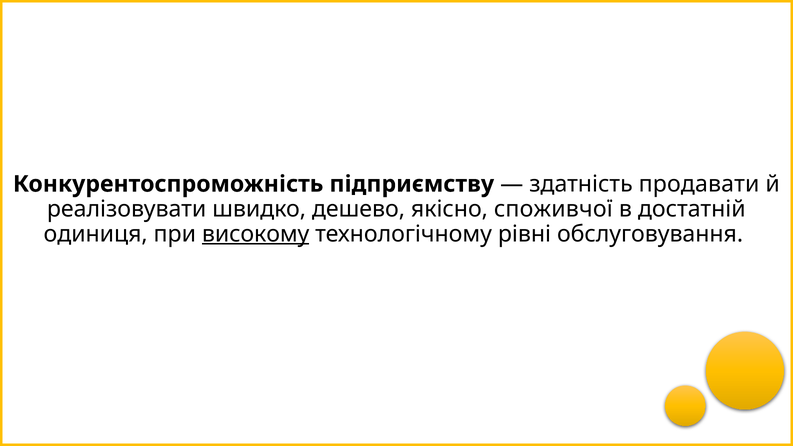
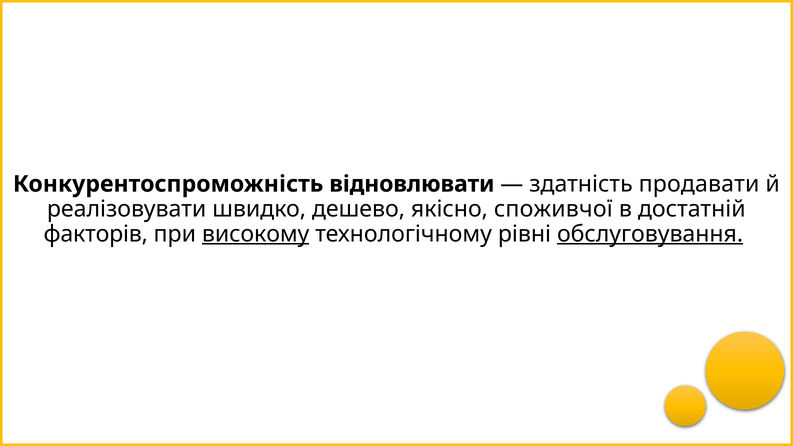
підприємству: підприємству -> відновлювати (412, 184)
одиниця: одиниця -> факторів (96, 234)
обслуговування underline: none -> present (650, 234)
